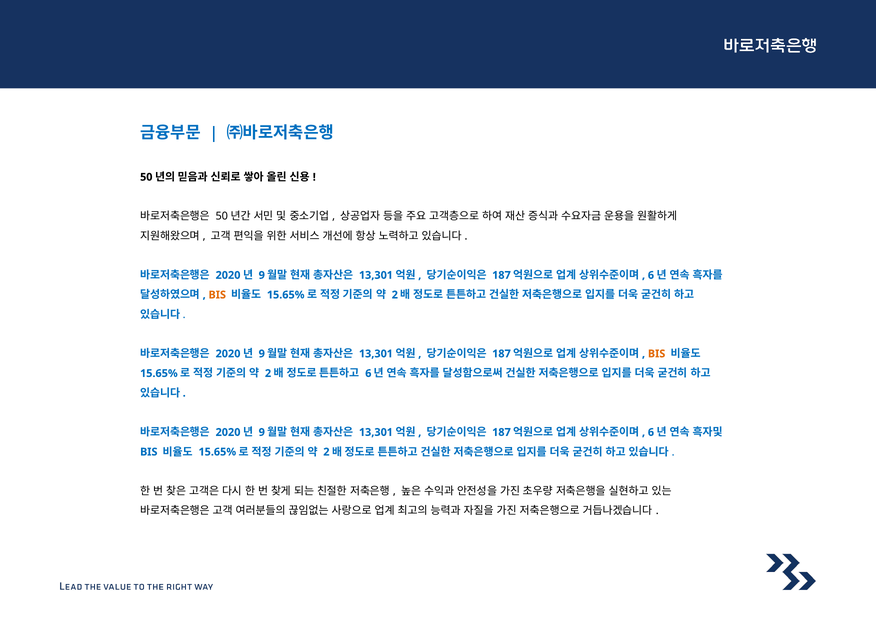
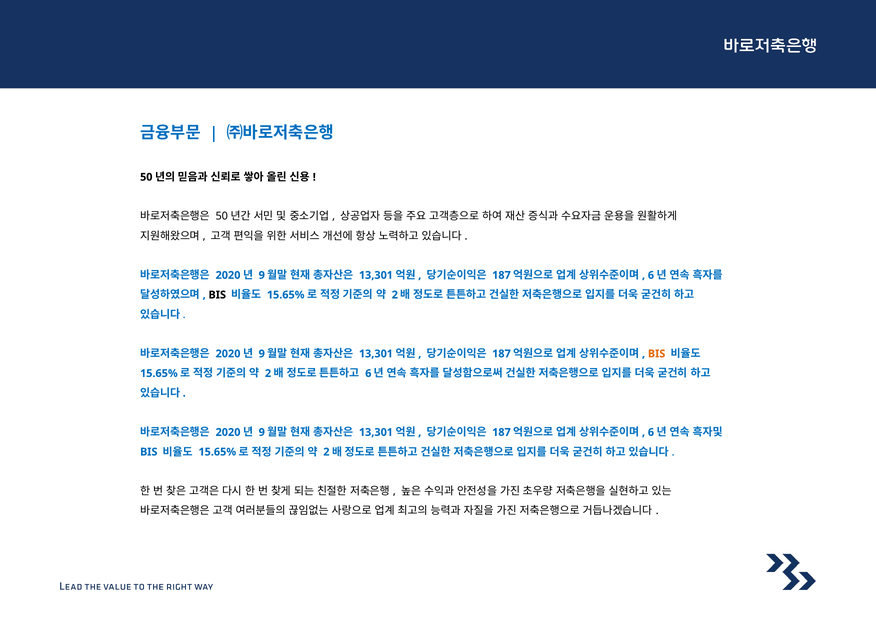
BIS colour: orange -> black (217, 295)
